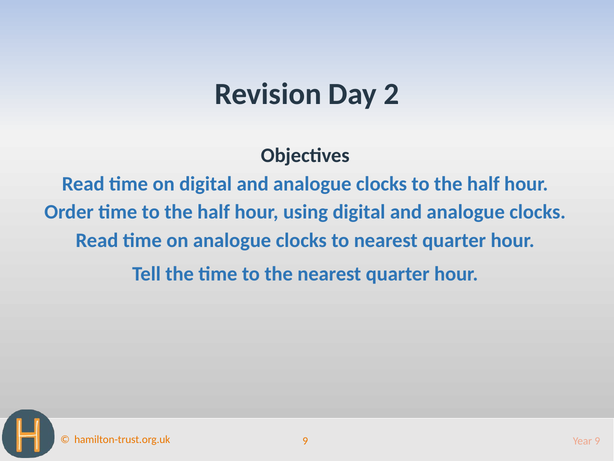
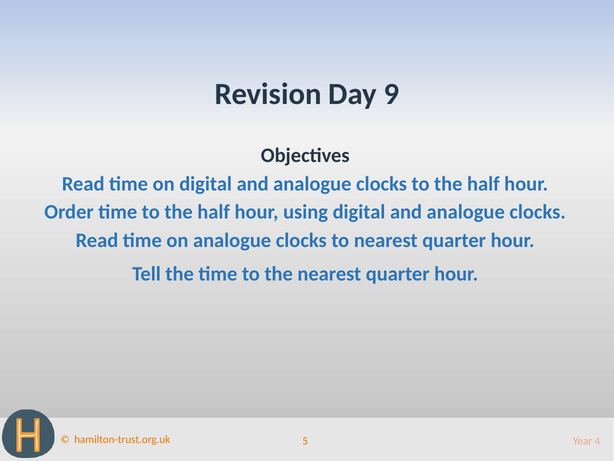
2: 2 -> 9 (392, 94)
9: 9 -> 5 (305, 440)
Year 9: 9 -> 4 (597, 441)
